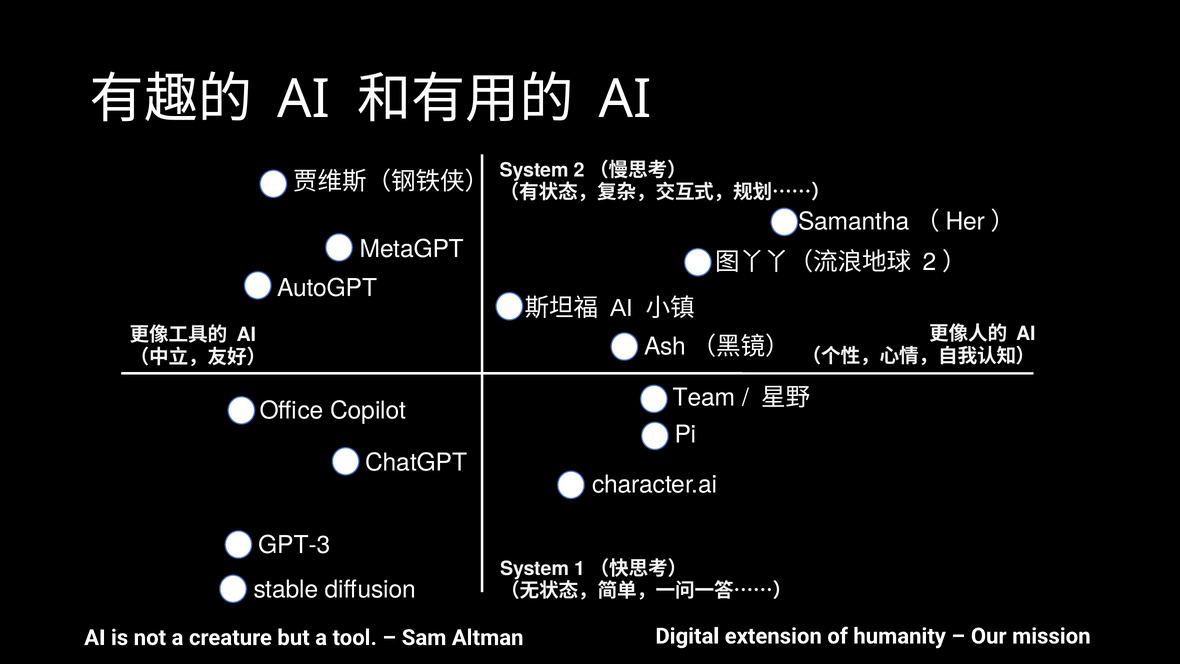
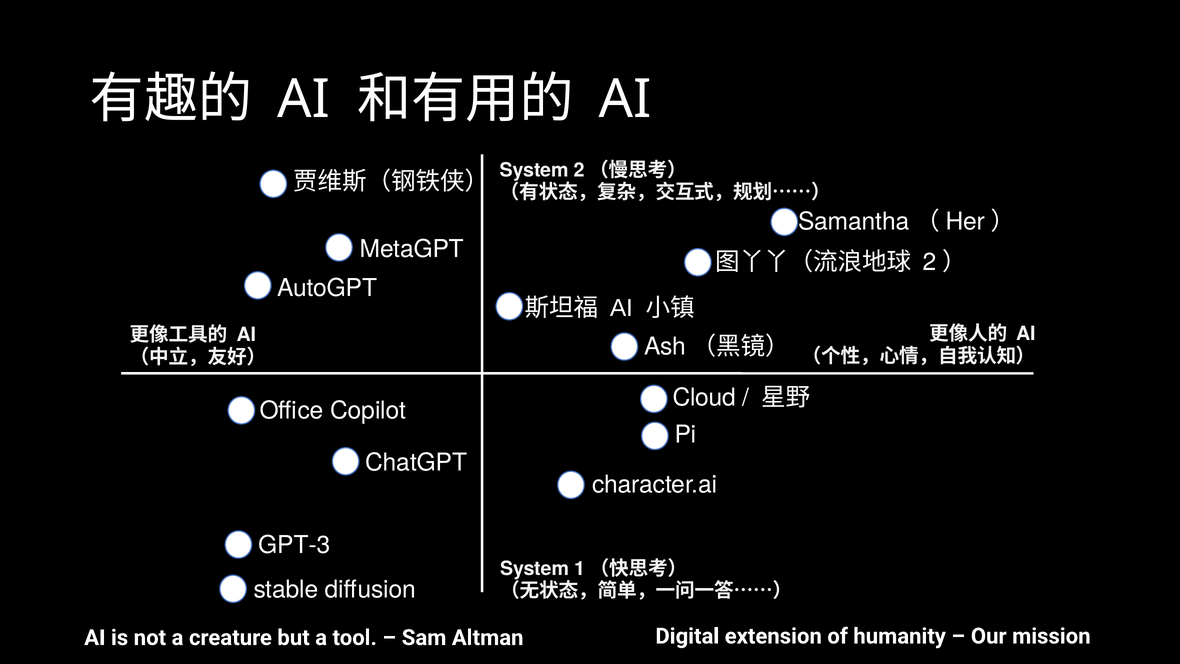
Team: Team -> Cloud (704, 397)
